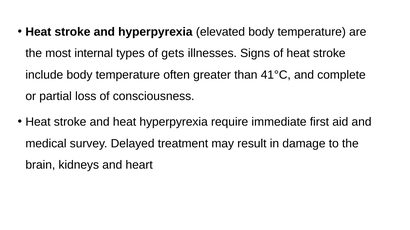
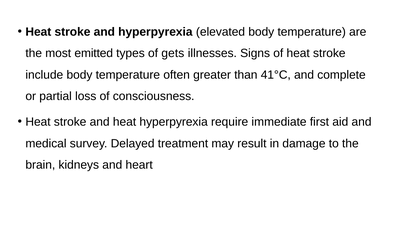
internal: internal -> emitted (94, 53)
